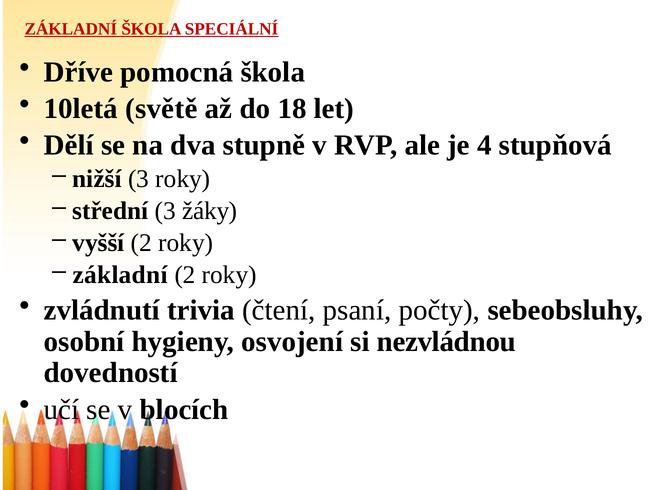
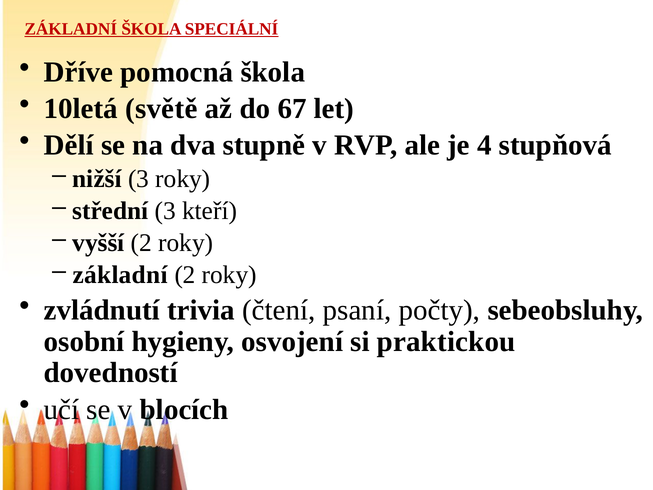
18: 18 -> 67 (292, 109)
žáky: žáky -> kteří (210, 211)
nezvládnou: nezvládnou -> praktickou (446, 341)
